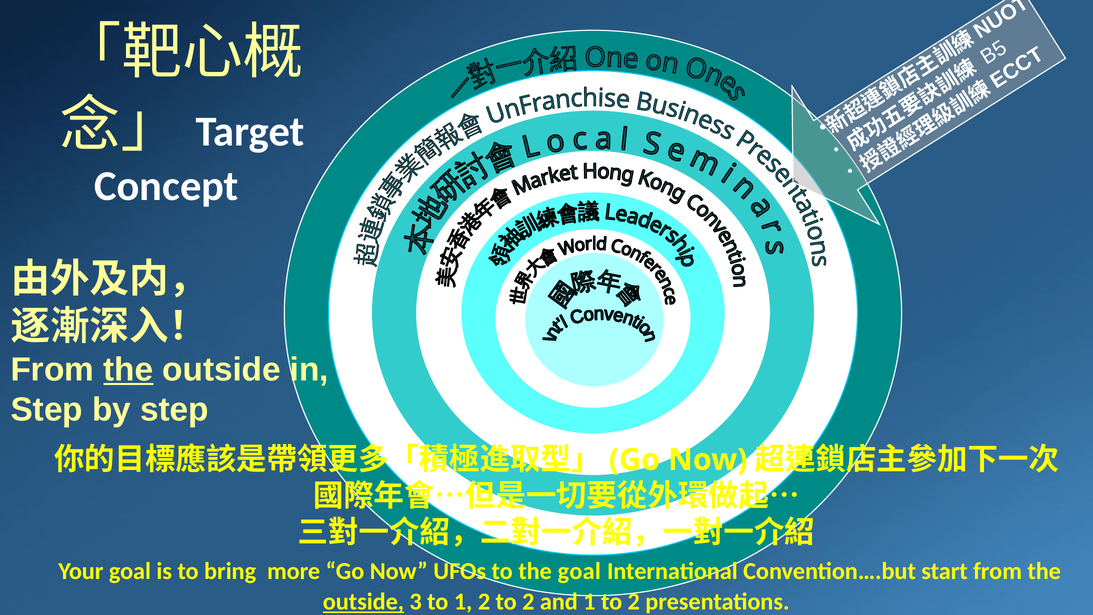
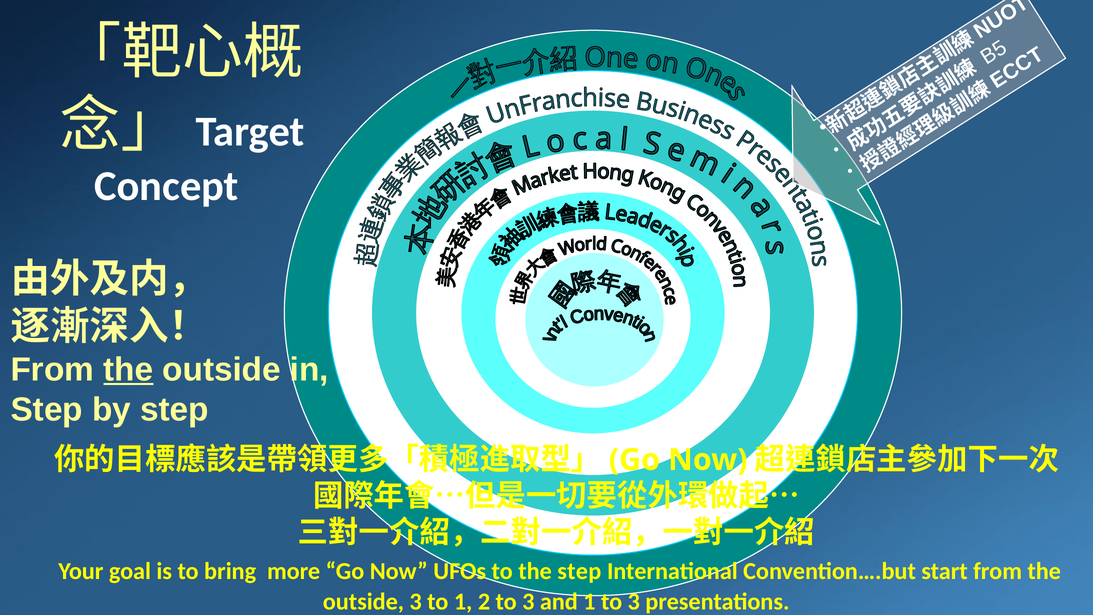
the goal: goal -> step (579, 571)
outside underline: present -> none (363, 601)
2 to 2: 2 -> 3 (528, 601)
1 to 2: 2 -> 3 (634, 601)
